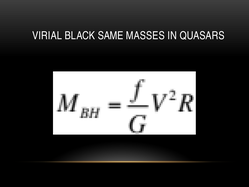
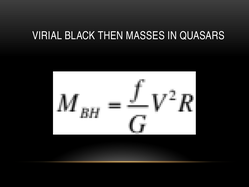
SAME: SAME -> THEN (110, 36)
